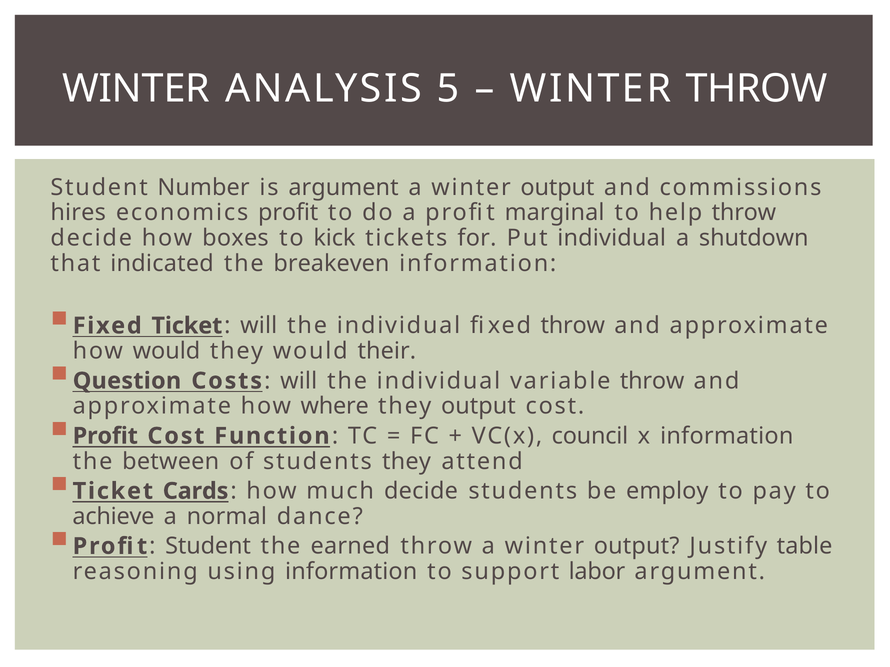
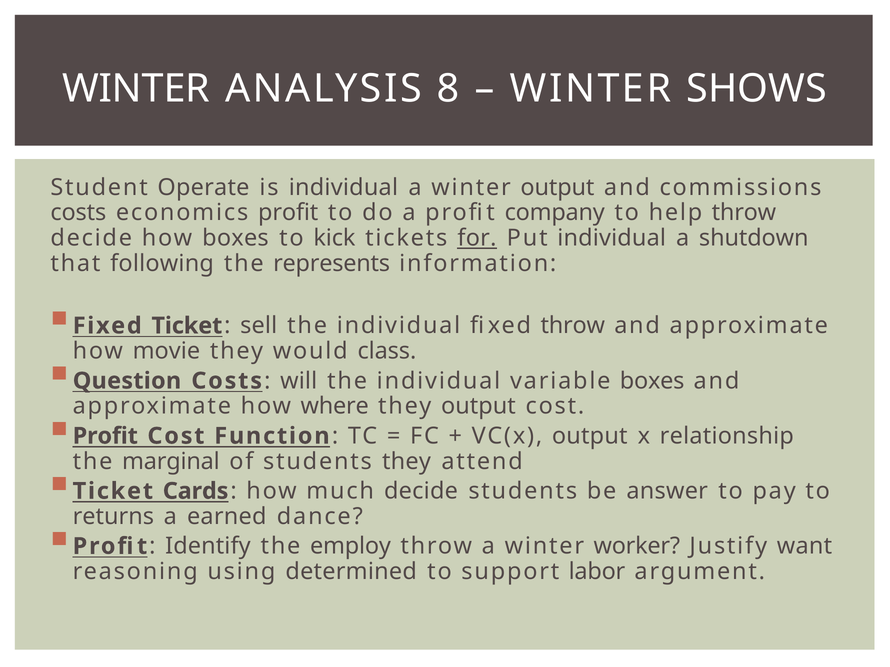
5: 5 -> 8 (448, 89)
WINTER THROW: THROW -> SHOWS (757, 89)
Number: Number -> Operate (203, 187)
is argument: argument -> individual (343, 187)
hires: hires -> costs (78, 213)
marginal: marginal -> company (555, 213)
for underline: none -> present (477, 238)
indicated: indicated -> following (162, 264)
breakeven: breakeven -> represents (332, 264)
will: will -> sell (259, 326)
how would: would -> movie (166, 351)
their: their -> class (387, 351)
variable throw: throw -> boxes (652, 381)
VC(x council: council -> output (590, 436)
x information: information -> relationship (727, 436)
between: between -> marginal (171, 462)
employ: employ -> answer (667, 491)
achieve: achieve -> returns (113, 517)
normal: normal -> earned (227, 517)
Student: Student -> Identify (208, 547)
earned: earned -> employ (350, 547)
throw a winter output: output -> worker (637, 547)
table: table -> want (805, 547)
using information: information -> determined (351, 572)
